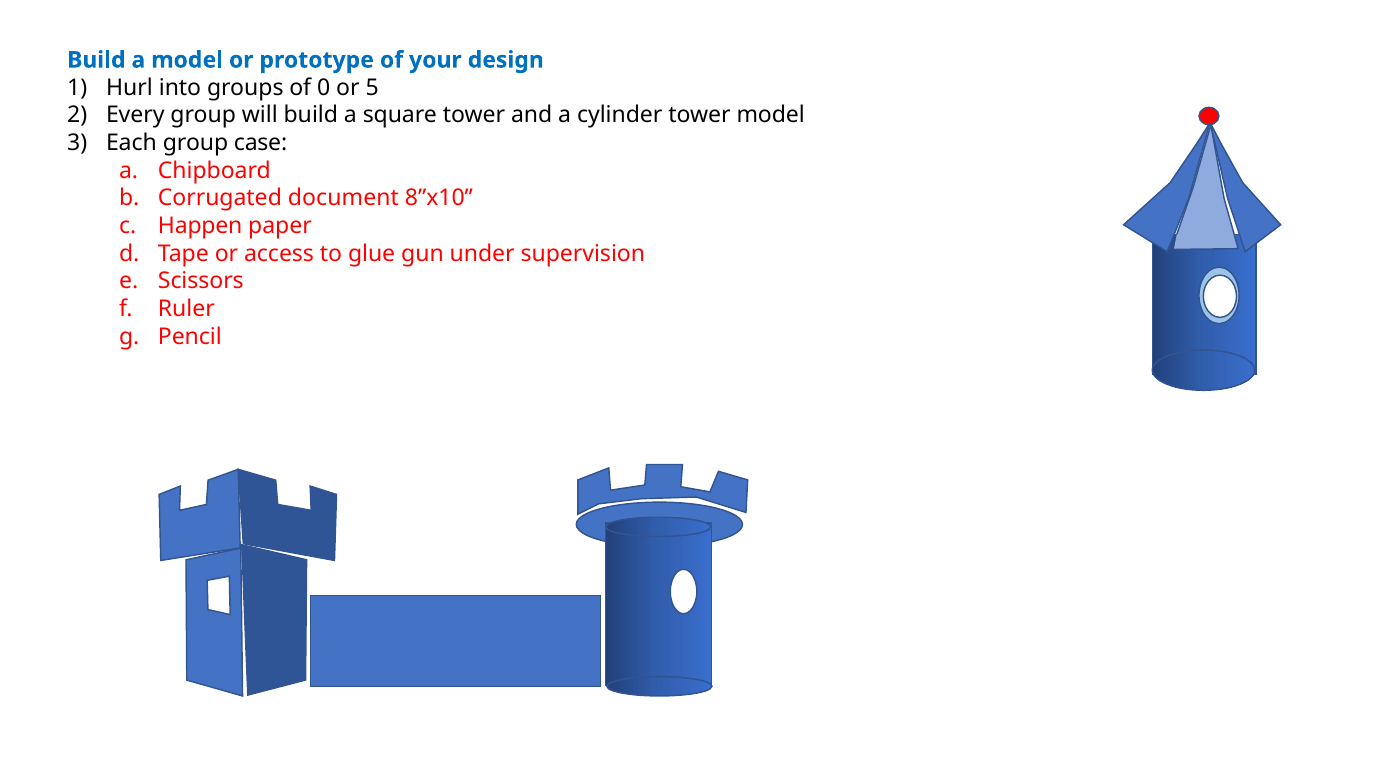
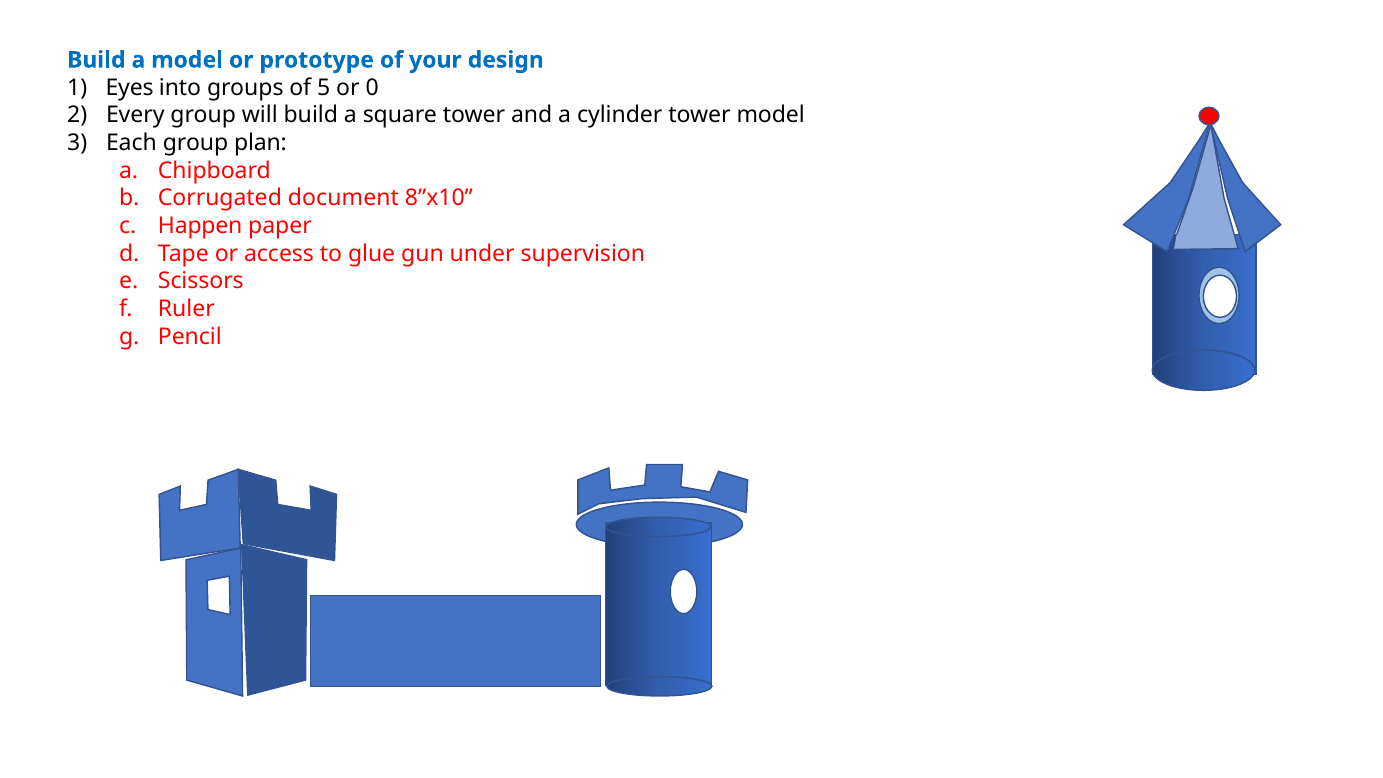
Hurl: Hurl -> Eyes (130, 88)
0: 0 -> 5 (324, 88)
5: 5 -> 0 (372, 88)
case: case -> plan (261, 143)
